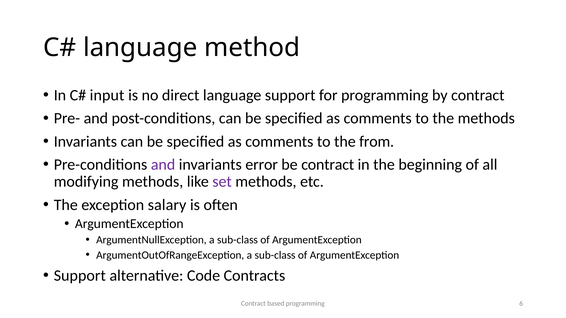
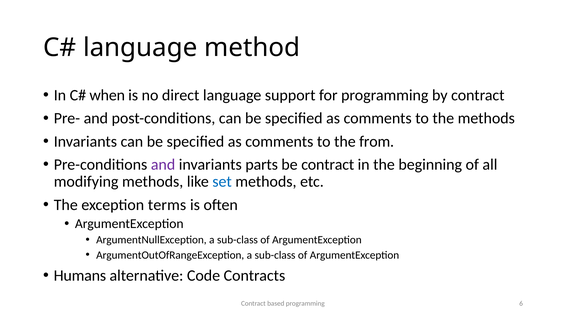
input: input -> when (107, 95)
error: error -> parts (262, 165)
set colour: purple -> blue (222, 182)
salary: salary -> terms (167, 205)
Support: Support -> Humans (80, 276)
